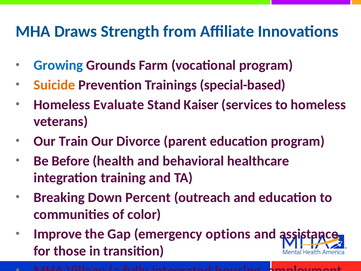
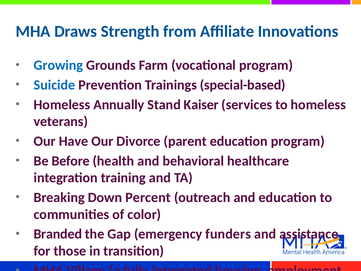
Suicide colour: orange -> blue (54, 85)
Evaluate: Evaluate -> Annually (119, 105)
Train: Train -> Have (74, 141)
Improve: Improve -> Branded (58, 234)
options: options -> funders (228, 234)
